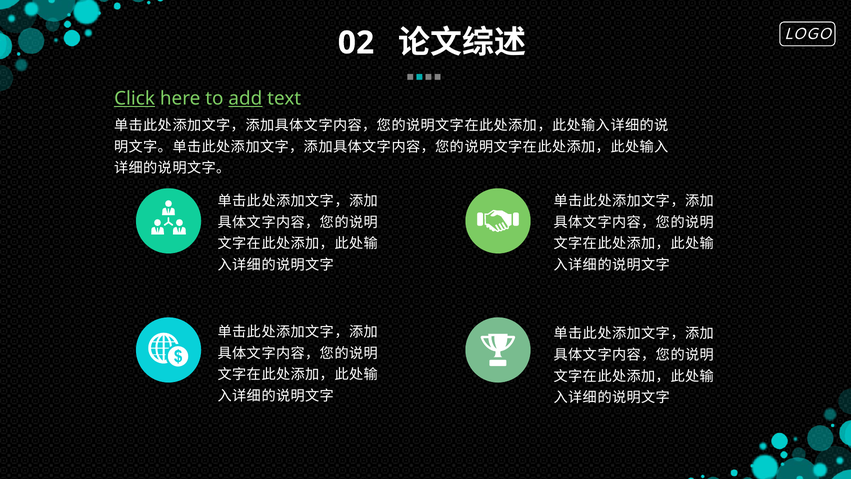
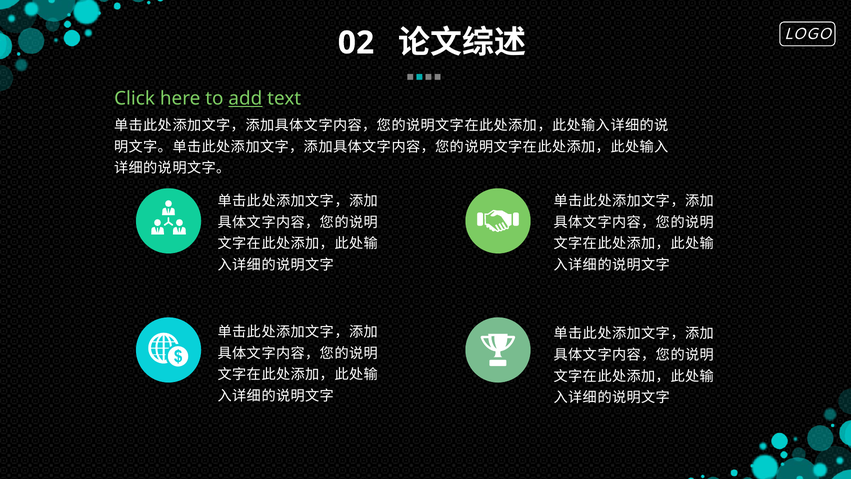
Click underline: present -> none (135, 98)
